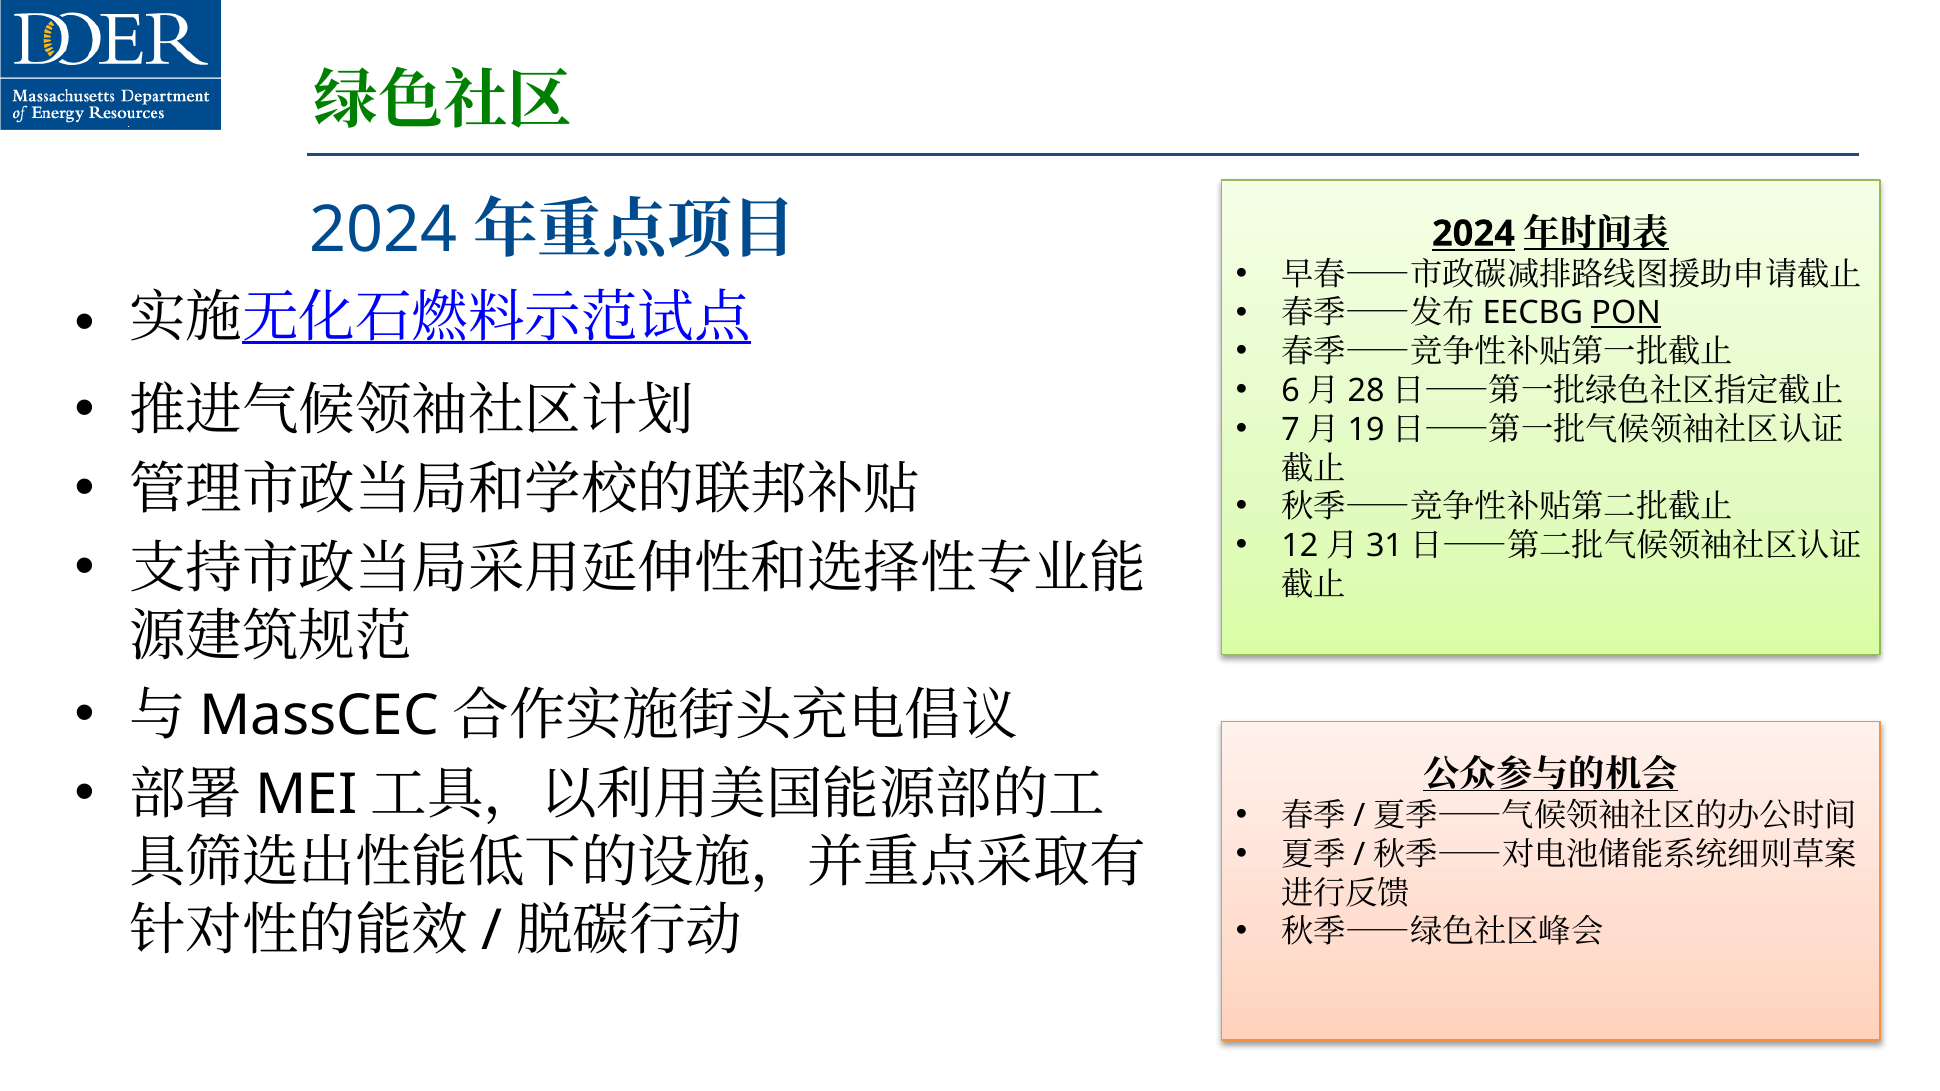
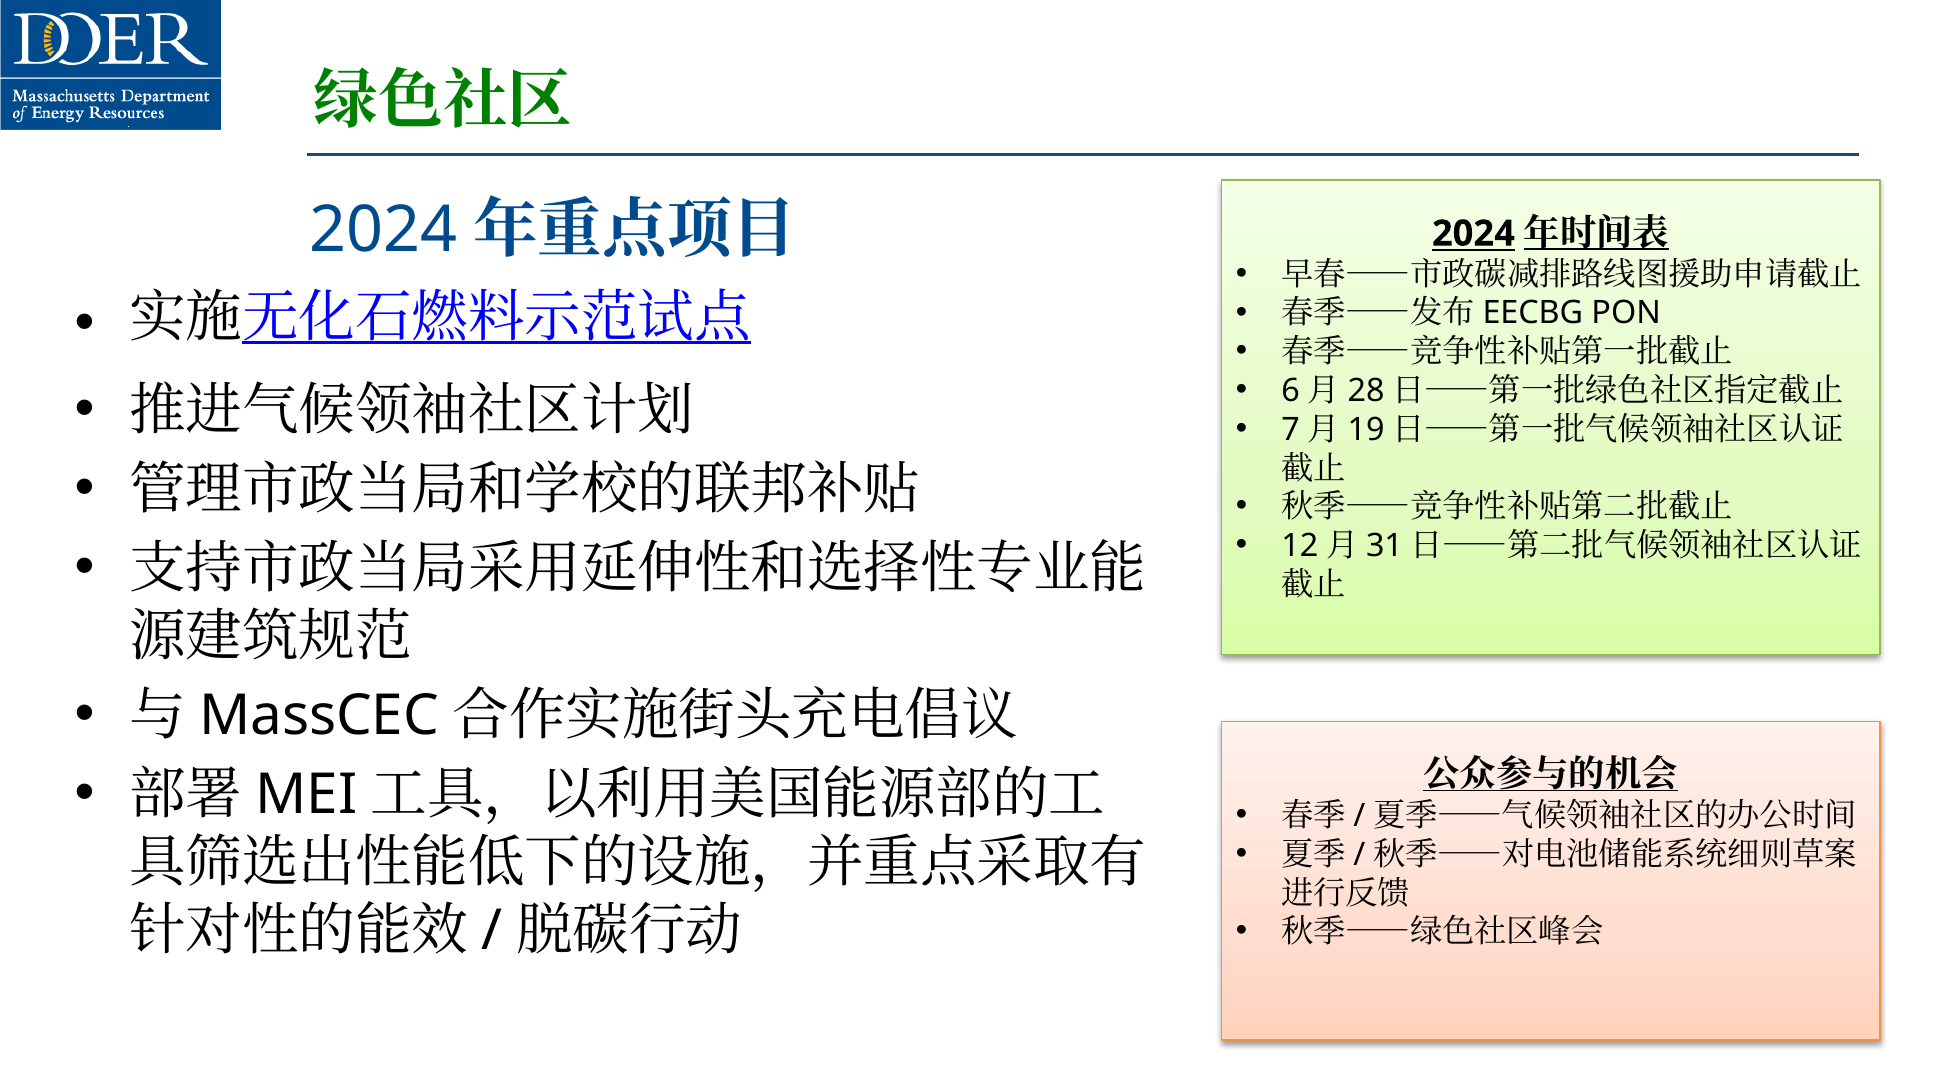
PON underline: present -> none (1626, 313)
